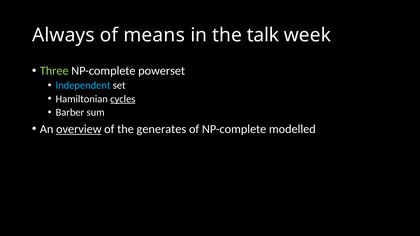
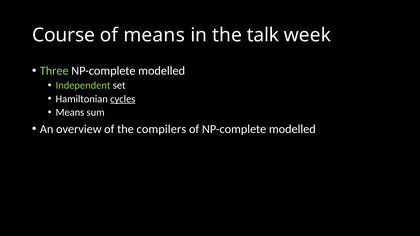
Always: Always -> Course (63, 35)
powerset: powerset -> modelled (162, 71)
Independent colour: light blue -> light green (83, 85)
Barber: Barber -> Means (70, 113)
overview underline: present -> none (79, 129)
generates: generates -> compilers (161, 129)
